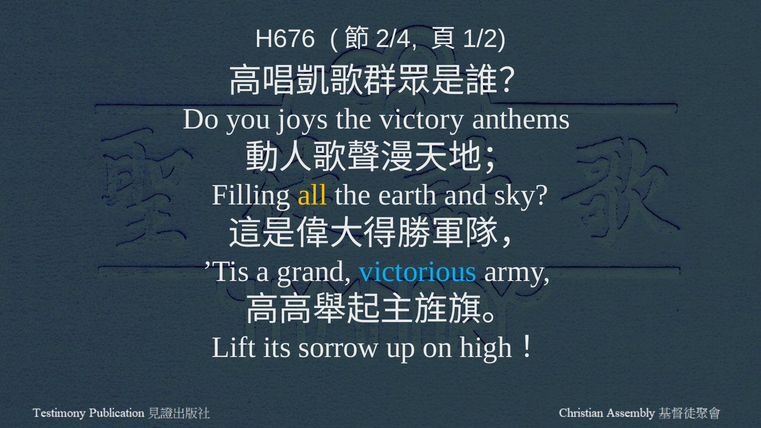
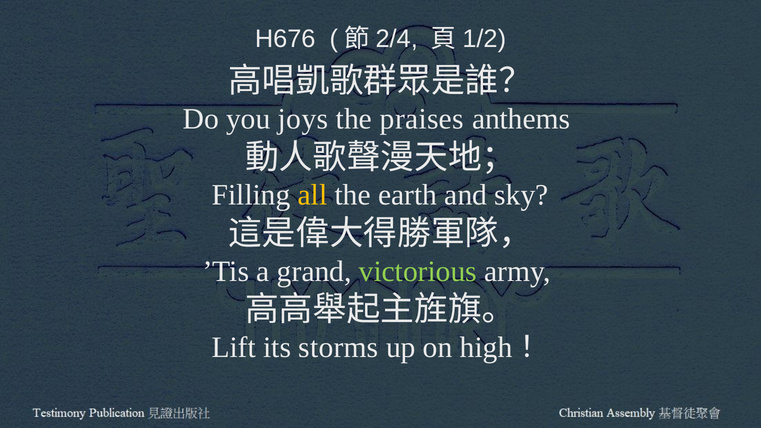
victory: victory -> praises (422, 119)
victorious colour: light blue -> light green (418, 271)
sorrow: sorrow -> storms (338, 347)
